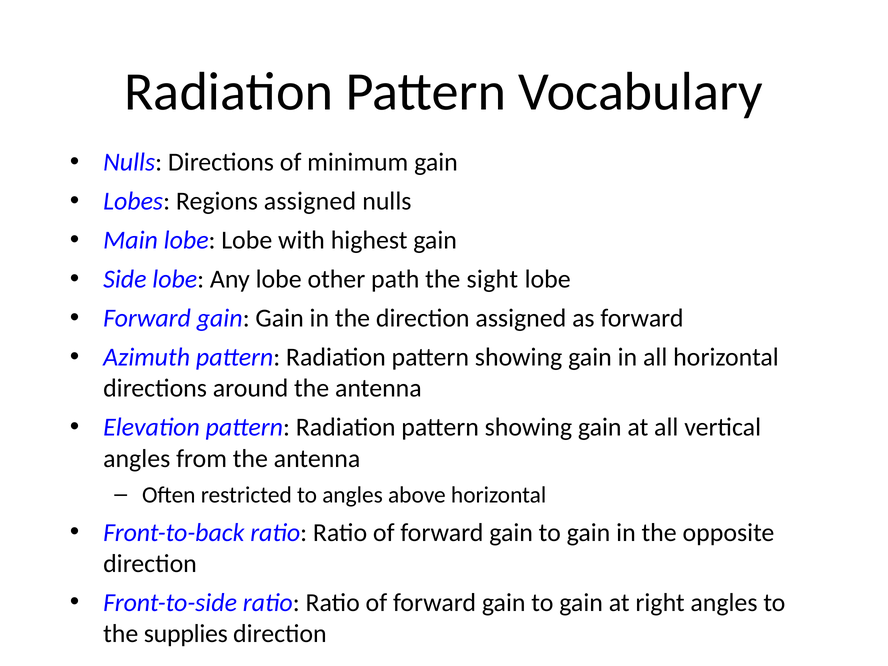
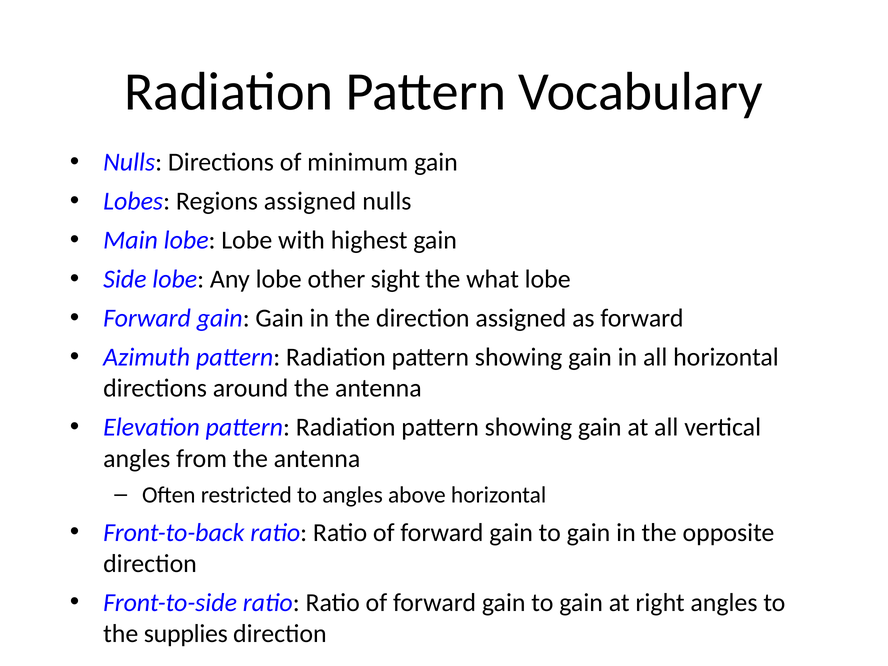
path: path -> sight (395, 279)
sight: sight -> what (493, 279)
